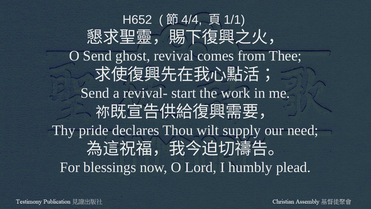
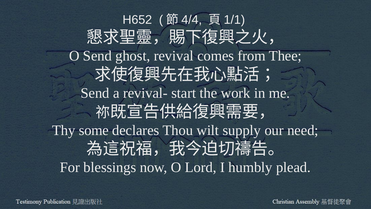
pride: pride -> some (94, 130)
